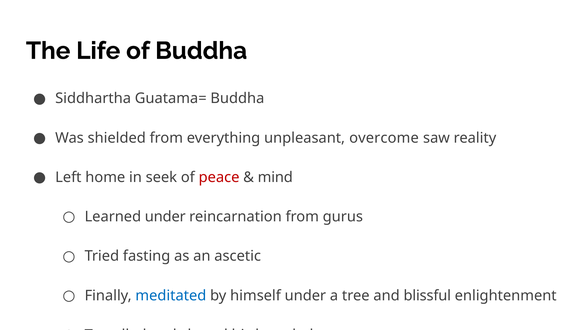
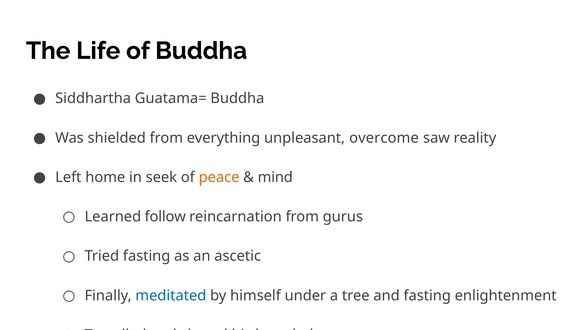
peace colour: red -> orange (219, 177)
Learned under: under -> follow (165, 217)
and blissful: blissful -> fasting (427, 296)
